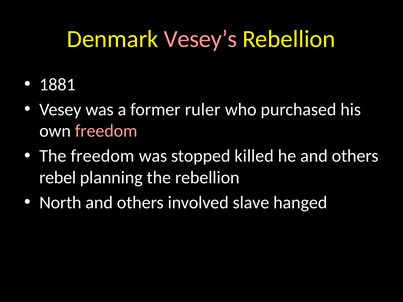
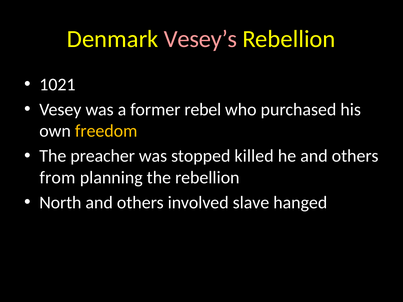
1881: 1881 -> 1021 (57, 85)
ruler: ruler -> rebel (203, 110)
freedom colour: pink -> yellow (106, 131)
The freedom: freedom -> preacher (103, 156)
rebel: rebel -> from (57, 178)
